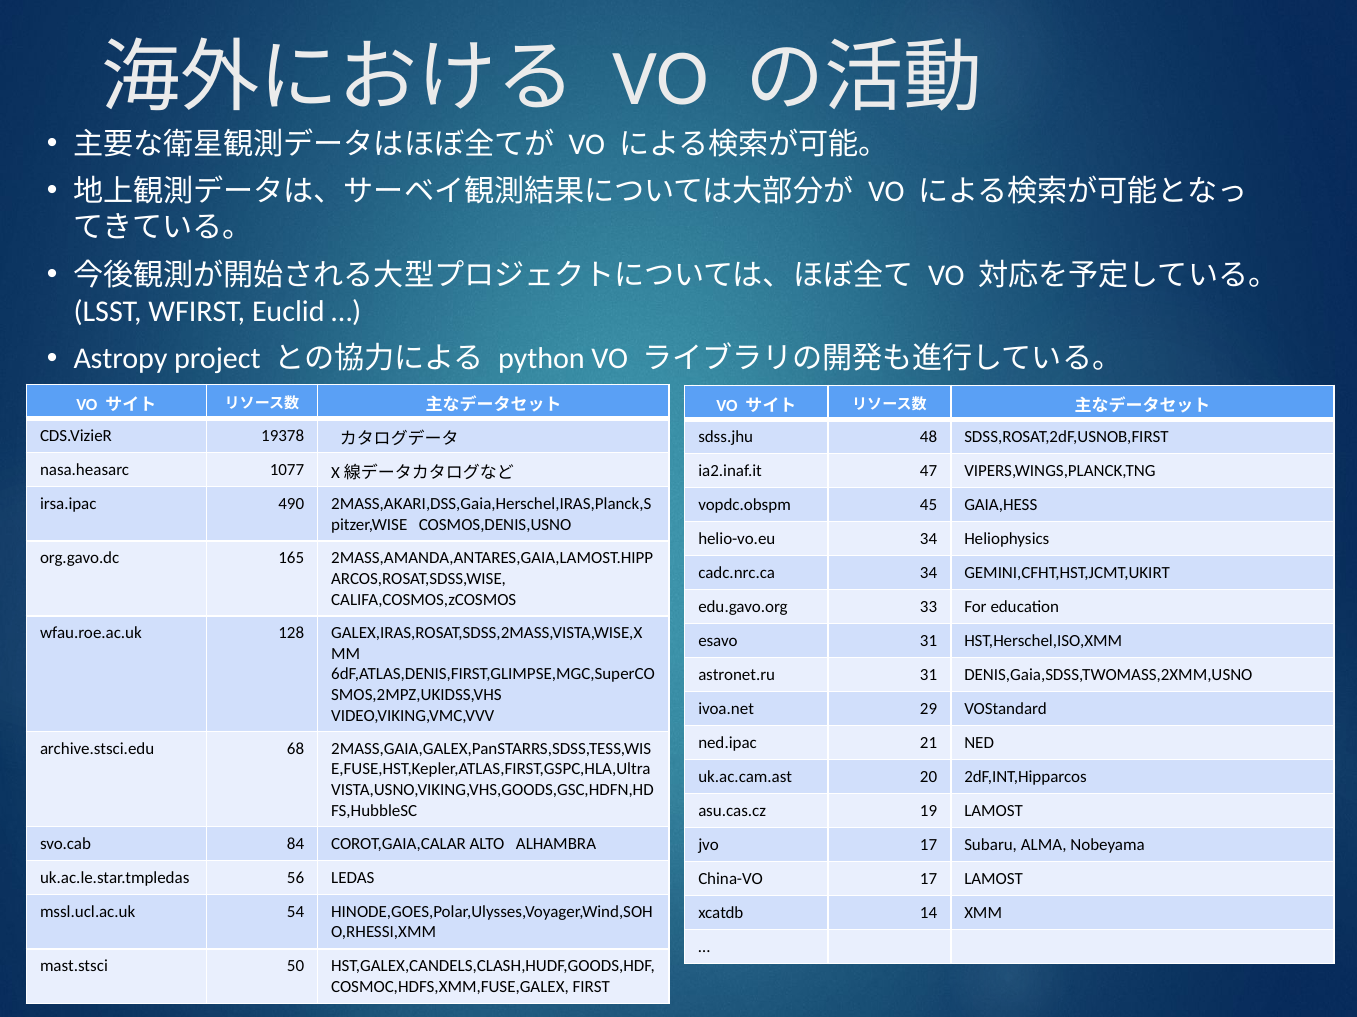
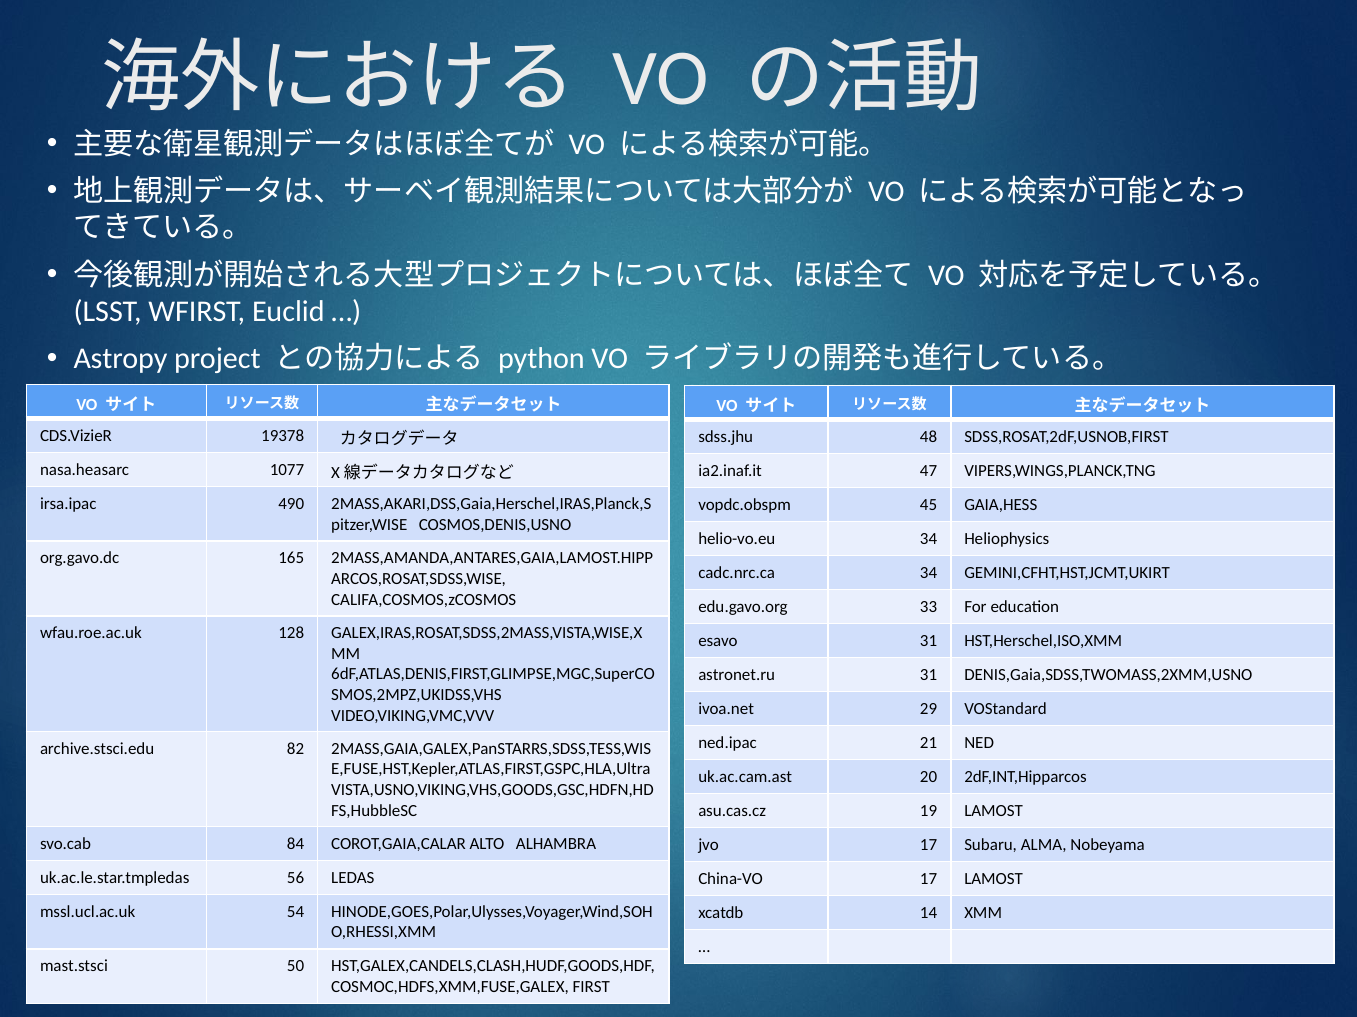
68: 68 -> 82 (296, 749)
